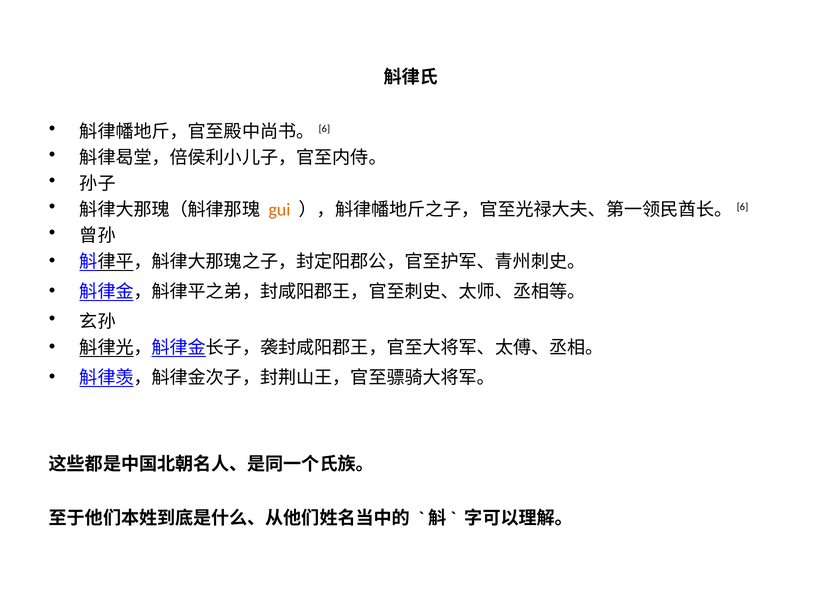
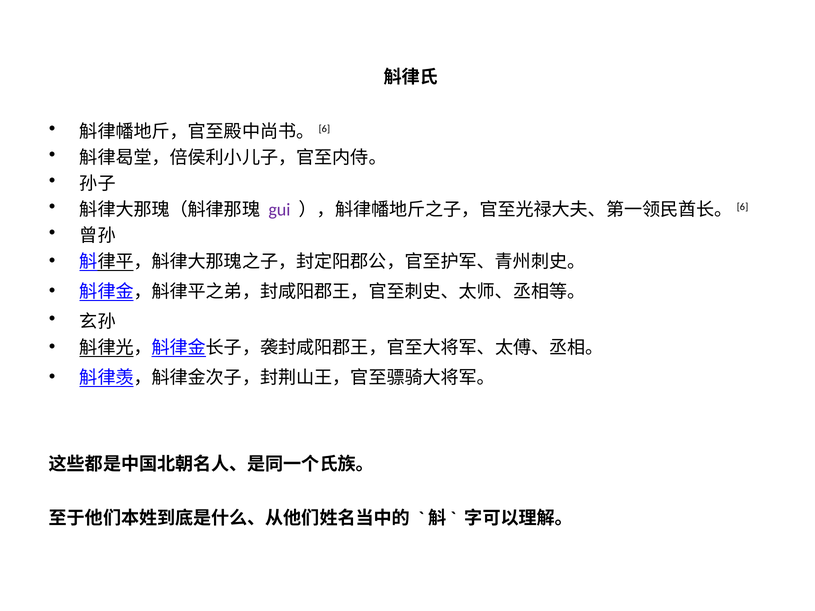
gui colour: orange -> purple (279, 210)
